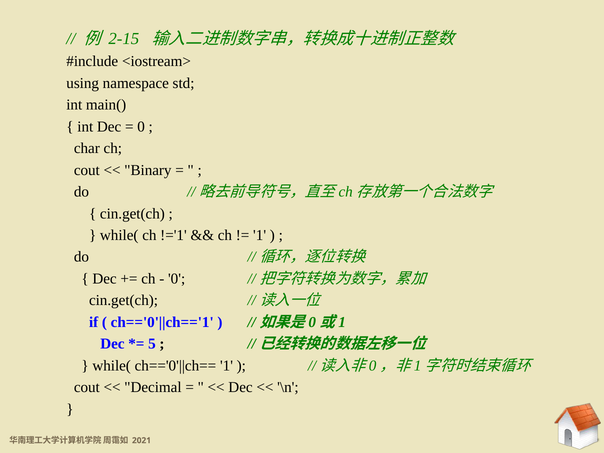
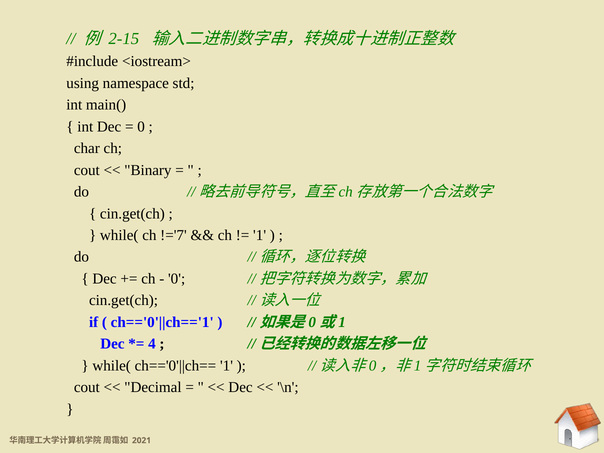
!='1: !='1 -> !='7 (173, 235)
5: 5 -> 4 (152, 344)
